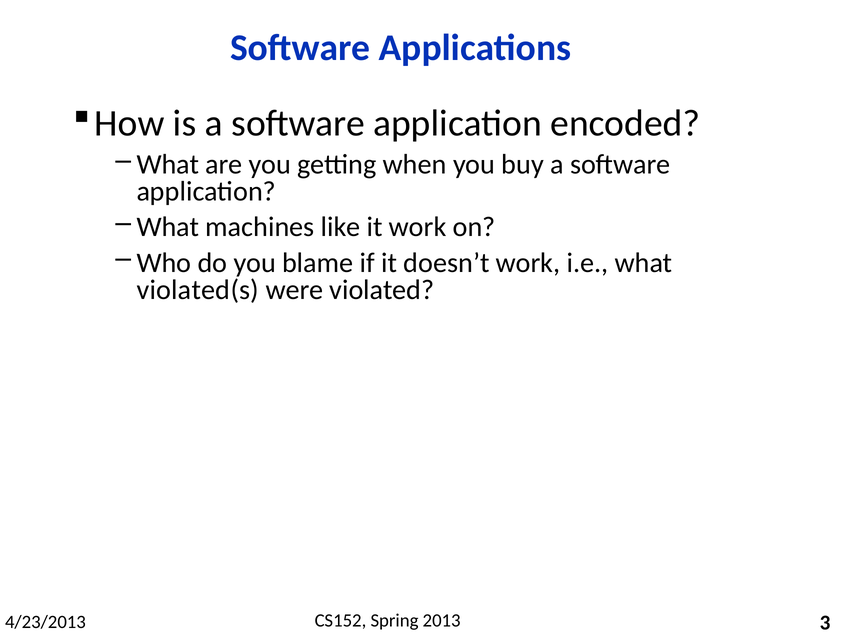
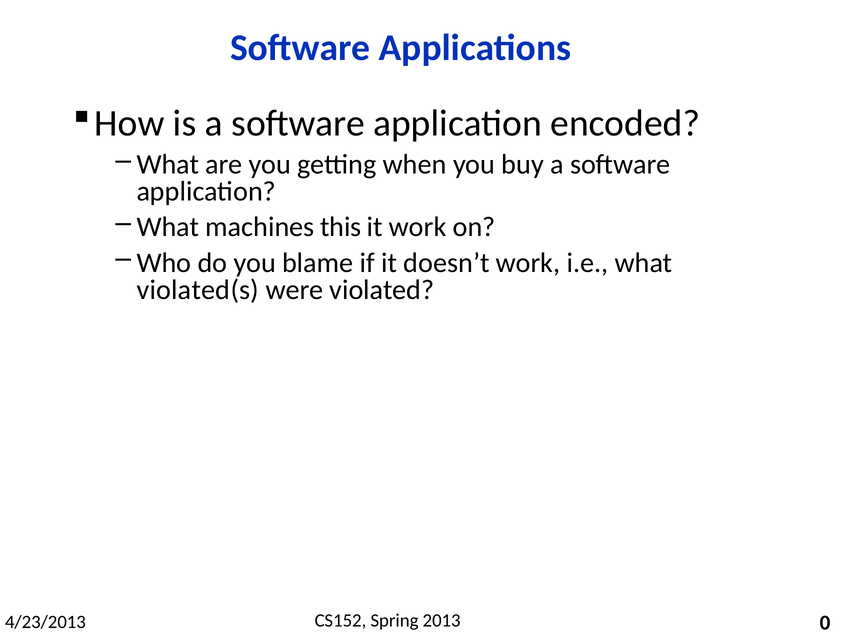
like: like -> this (341, 227)
3: 3 -> 0 (825, 622)
